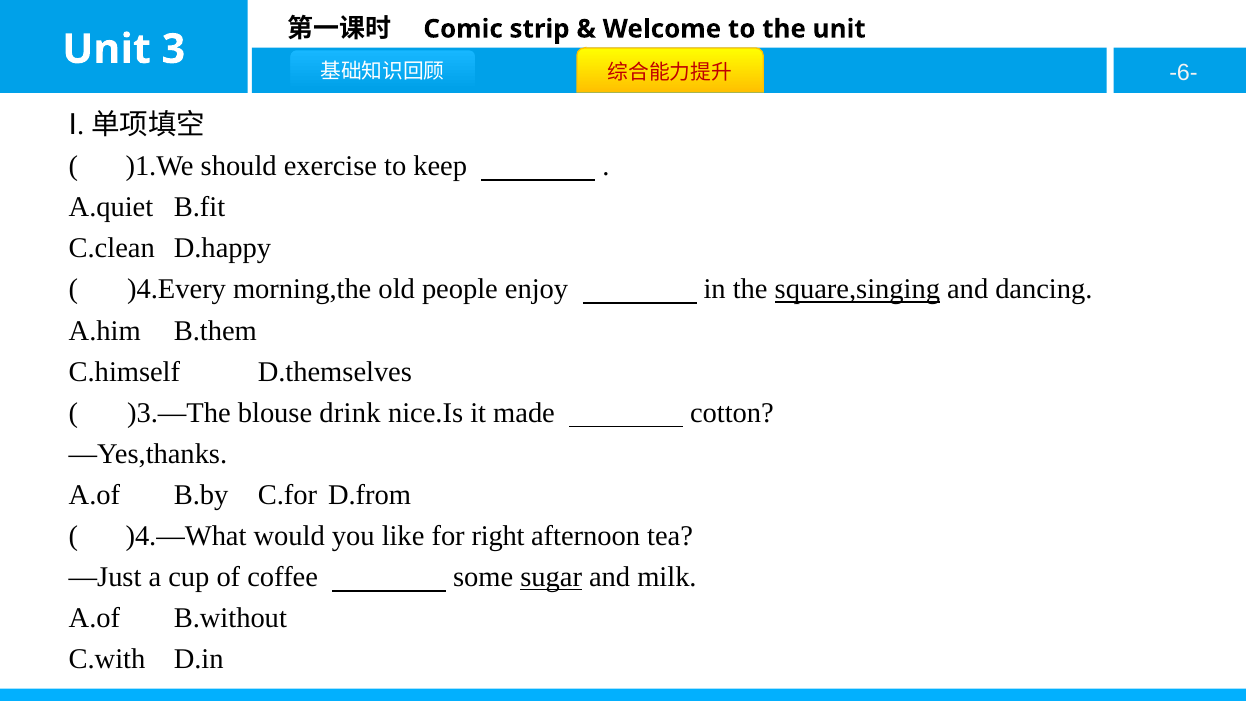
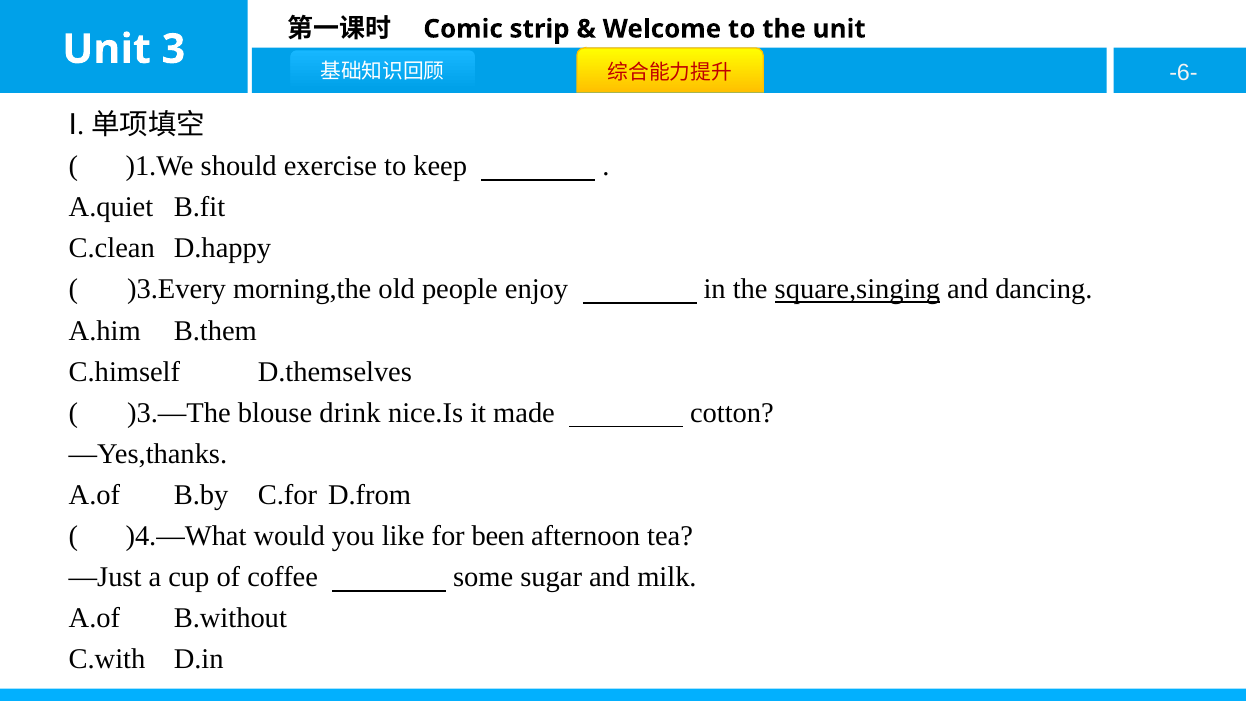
)4.Every: )4.Every -> )3.Every (177, 289)
right: right -> been (498, 536)
sugar underline: present -> none (551, 577)
